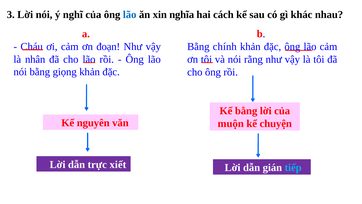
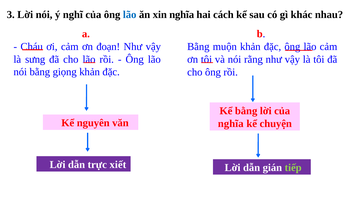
chính: chính -> muộn (225, 47)
nhân: nhân -> sưng (35, 59)
muộn: muộn -> nghĩa (231, 123)
tiếp colour: light blue -> light green (293, 167)
